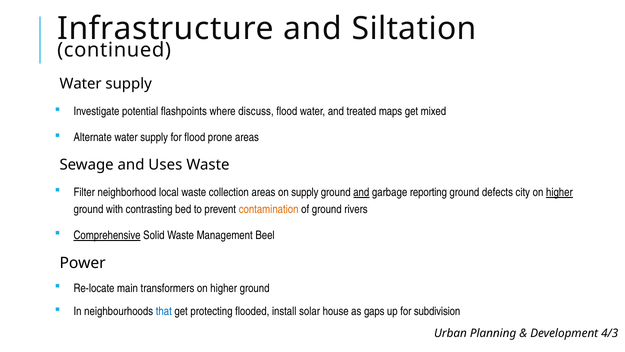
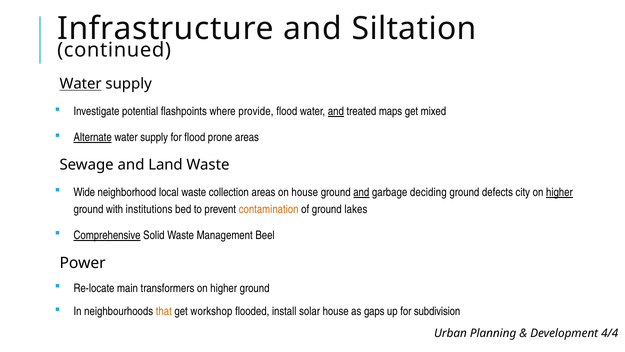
Water underline: none -> present (81, 84)
discuss: discuss -> provide (256, 111)
and underline: none -> present (336, 111)
Alternate underline: none -> present (93, 137)
Uses: Uses -> Land (165, 165)
Filter: Filter -> Wide (84, 192)
on supply: supply -> house (305, 192)
reporting: reporting -> deciding (428, 192)
contrasting: contrasting -> institutions (149, 209)
rivers: rivers -> lakes (356, 209)
that colour: blue -> orange (164, 311)
protecting: protecting -> workshop (211, 311)
4/3: 4/3 -> 4/4 (610, 333)
